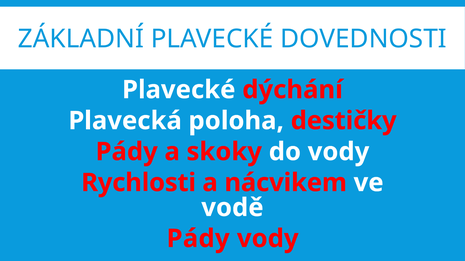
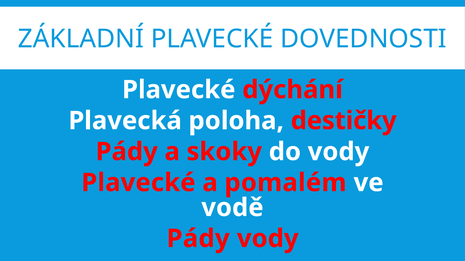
Rychlosti: Rychlosti -> Plavecké (138, 183)
nácvikem: nácvikem -> pomalém (285, 183)
